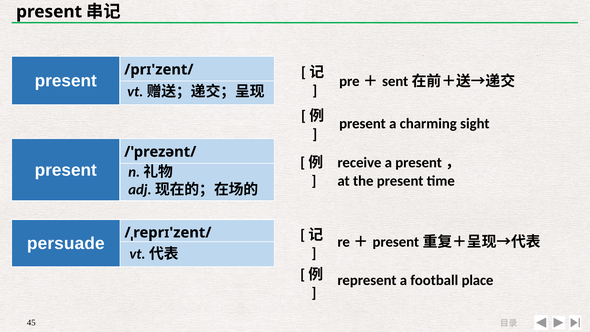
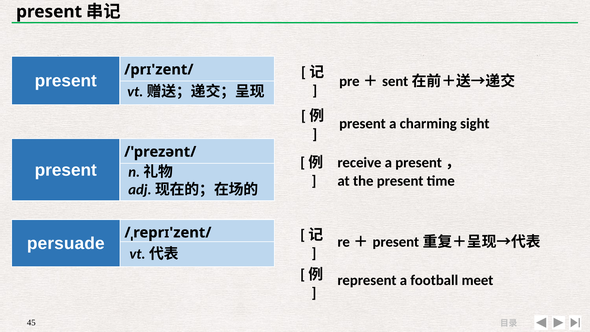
place: place -> meet (477, 280)
